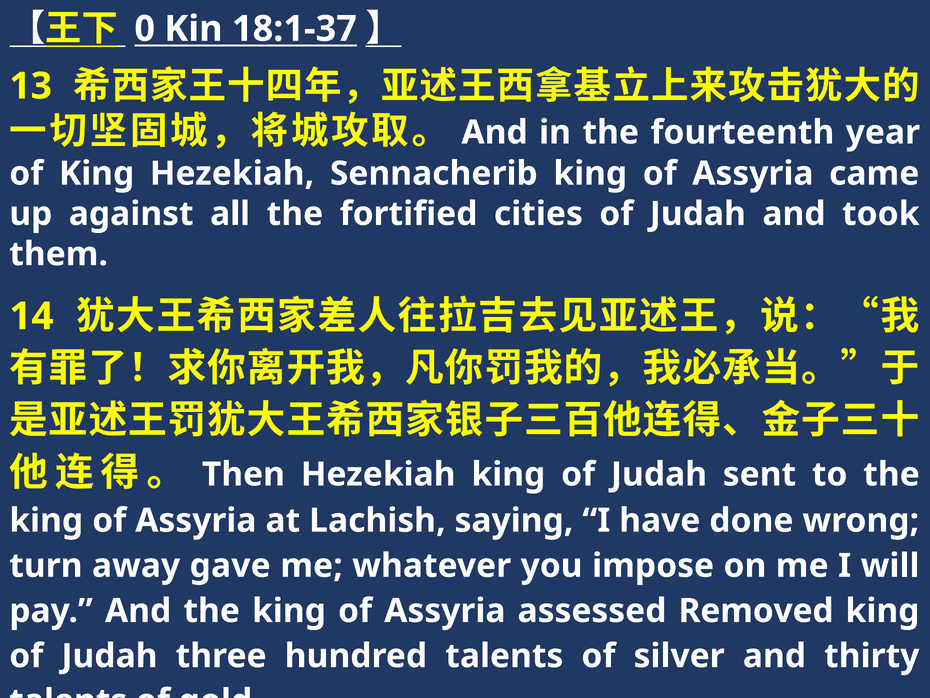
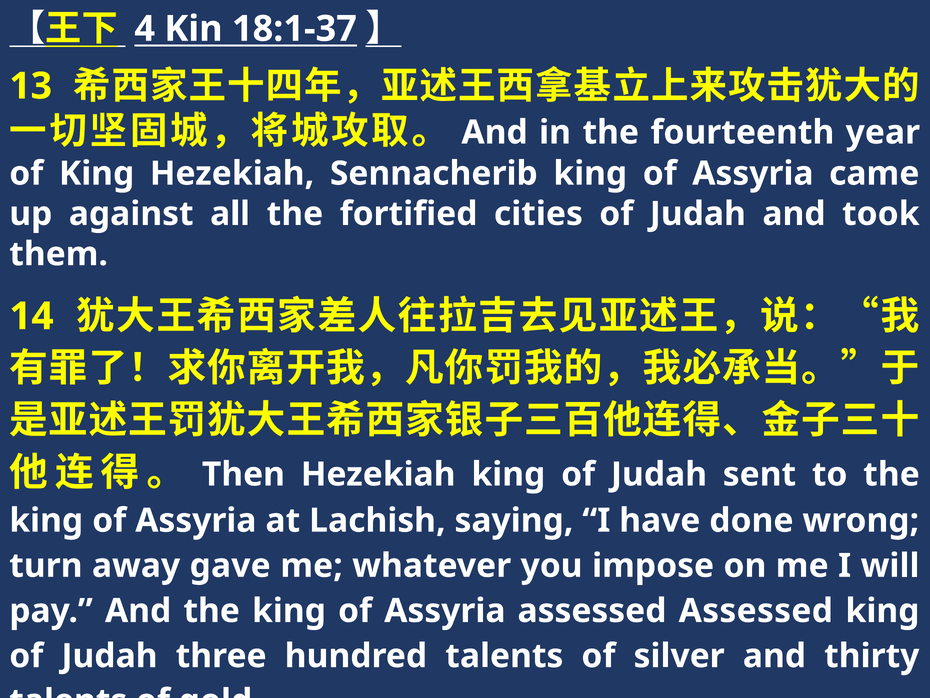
0: 0 -> 4 (145, 29)
assessed Removed: Removed -> Assessed (756, 610)
